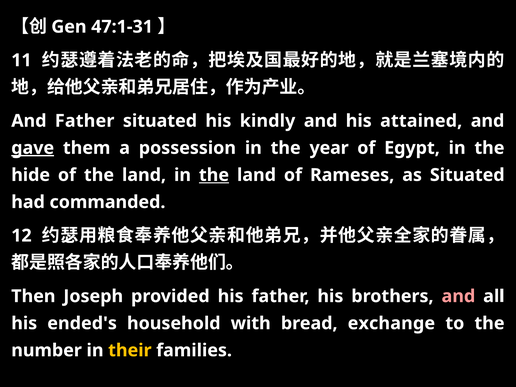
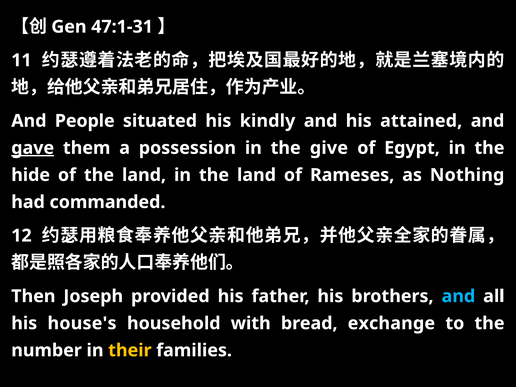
And Father: Father -> People (85, 121)
year: year -> give (329, 148)
the underline: present -> none (214, 175)
as Situated: Situated -> Nothing (467, 175)
and colour: pink -> light blue (458, 296)
ended's: ended's -> house's (82, 323)
